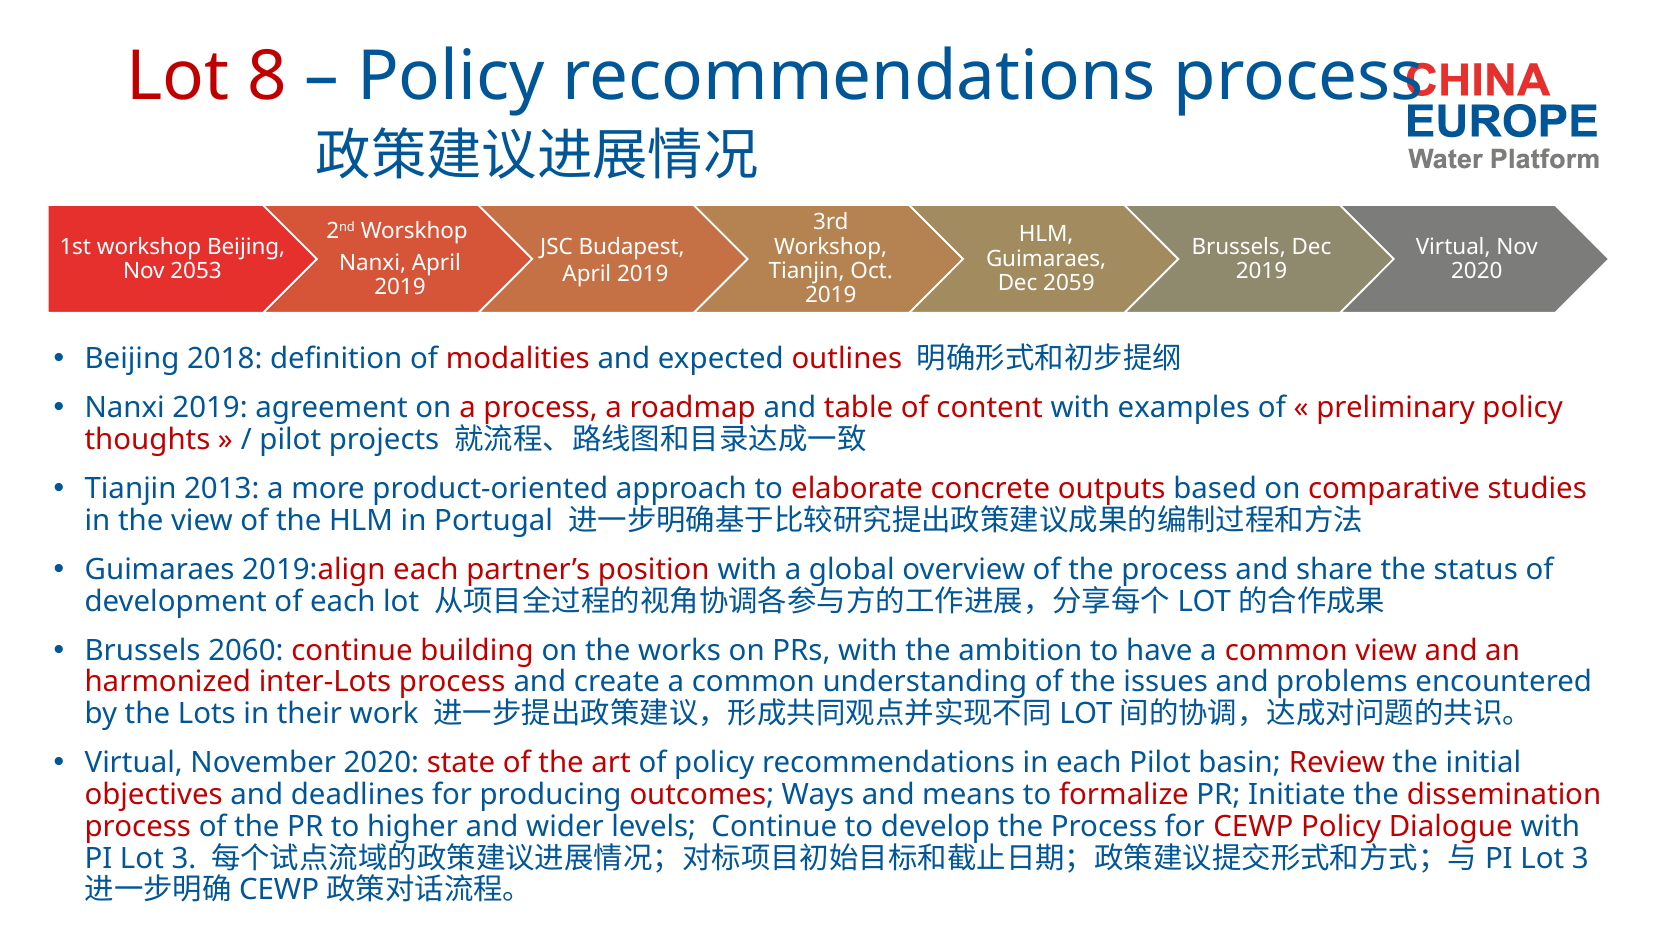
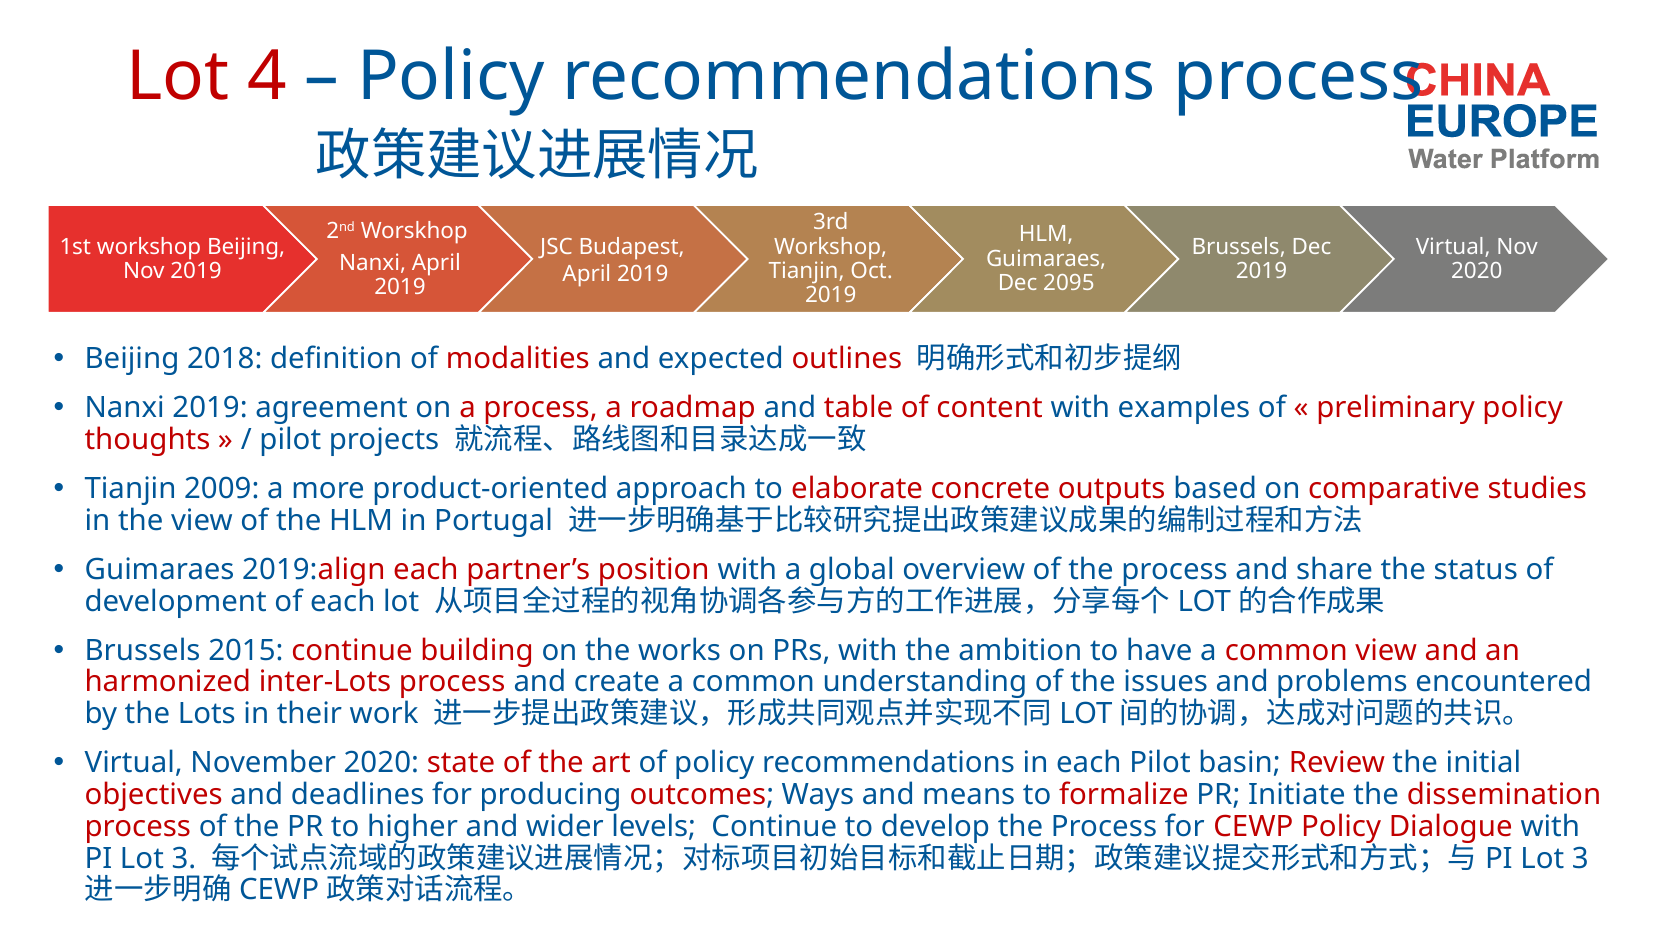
8: 8 -> 4 (267, 77)
2053: 2053 -> 2019 (196, 271)
2059: 2059 -> 2095 (1069, 283)
2013: 2013 -> 2009 (222, 489)
2060: 2060 -> 2015 (246, 650)
